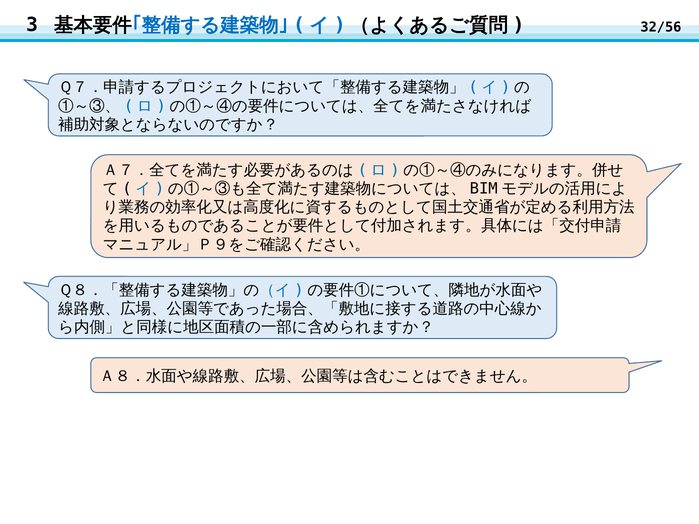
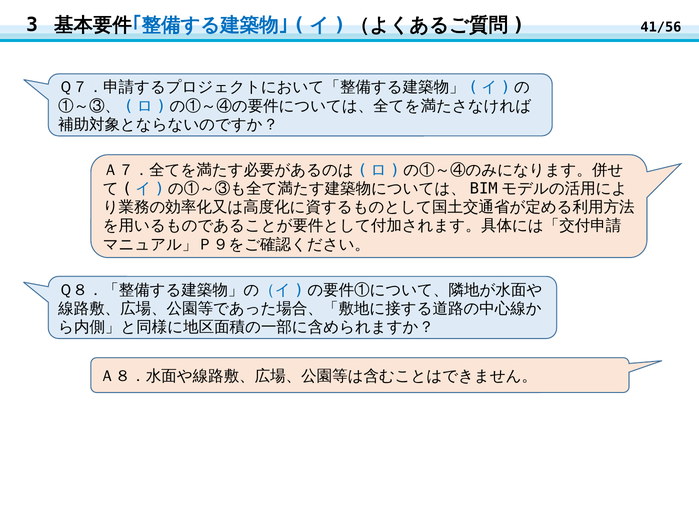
32/56: 32/56 -> 41/56 (661, 27)
